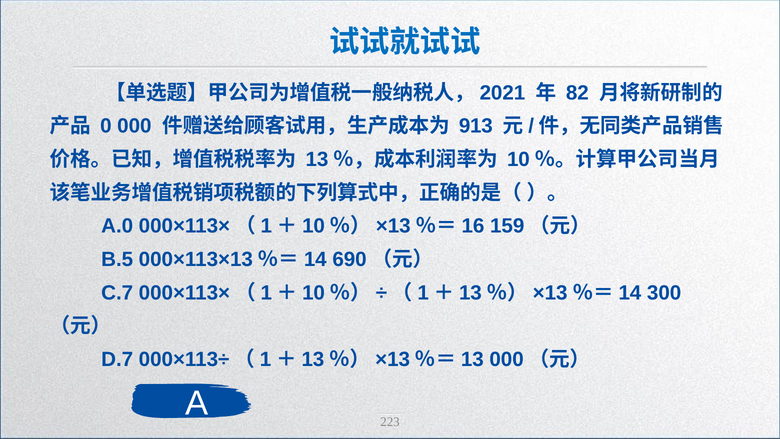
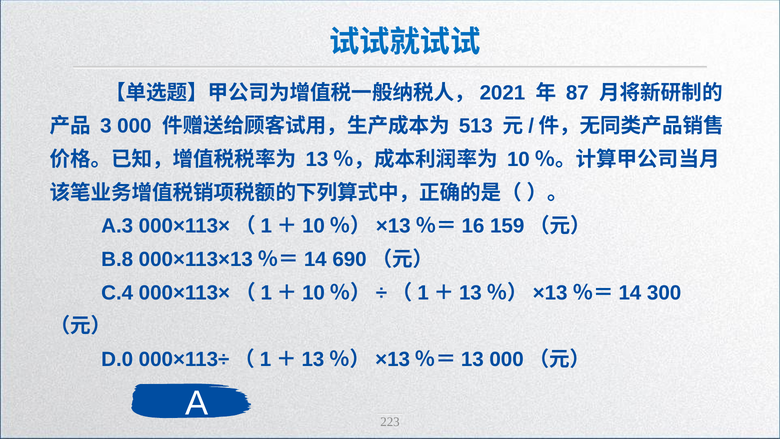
82: 82 -> 87 (577, 93)
0: 0 -> 3 (106, 126)
913: 913 -> 513 (476, 126)
A.0: A.0 -> A.3 (117, 226)
B.5: B.5 -> B.8 (117, 259)
C.7: C.7 -> C.4 (117, 293)
D.7: D.7 -> D.0 (117, 359)
